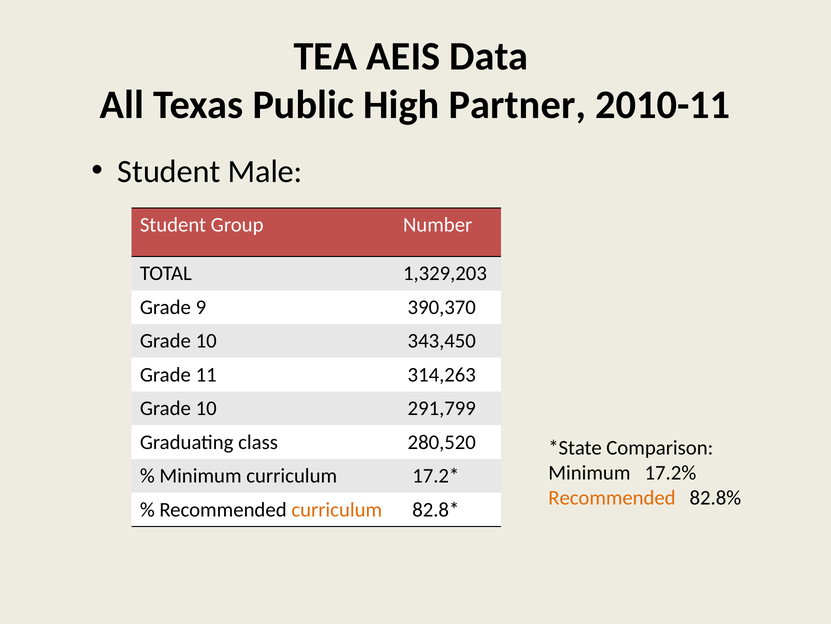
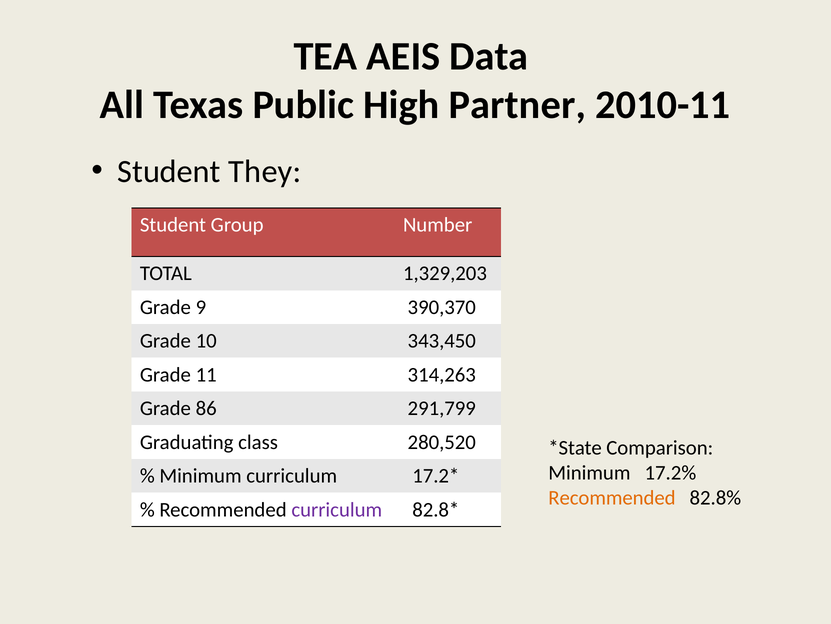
Male: Male -> They (265, 171)
10: 10 -> 86 (206, 408)
curriculum colour: orange -> purple (337, 509)
